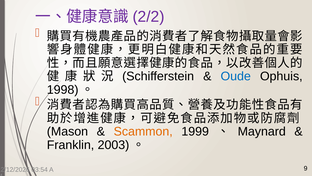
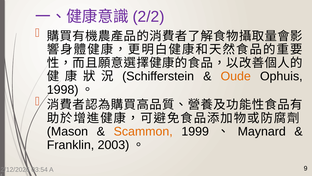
Oude colour: blue -> orange (236, 76)
